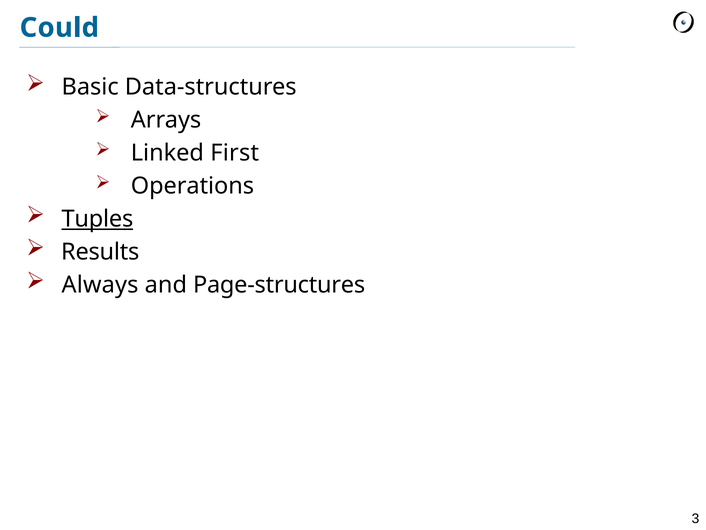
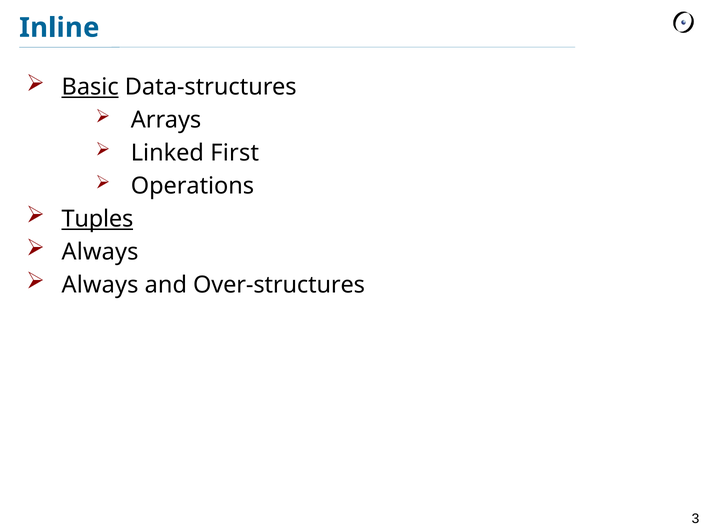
Could: Could -> Inline (59, 28)
Basic underline: none -> present (90, 87)
Results: Results -> Always (100, 252)
Page-structures: Page-structures -> Over-structures (279, 285)
